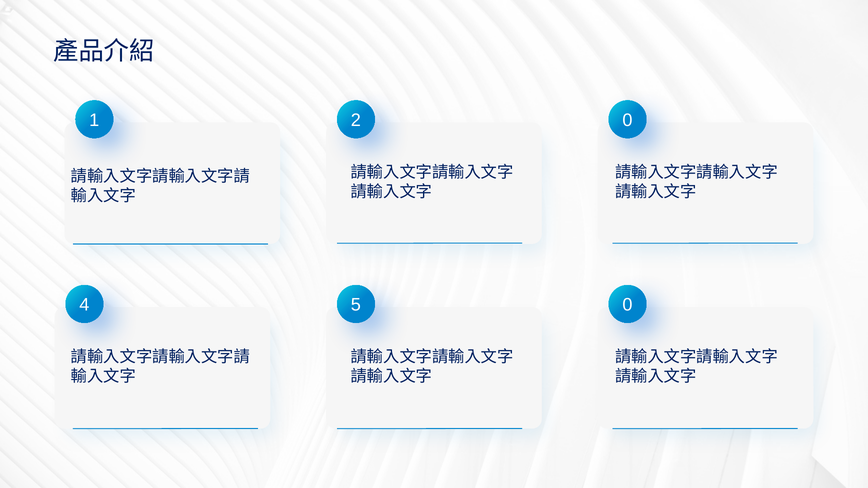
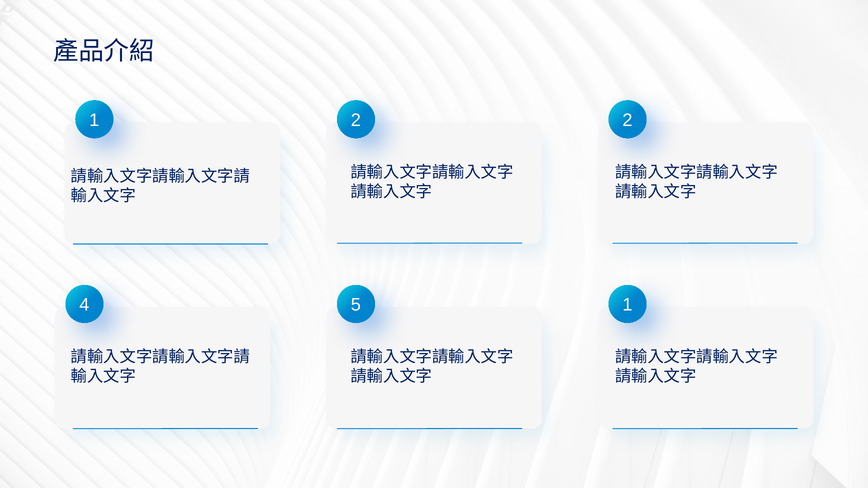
2 0: 0 -> 2 (627, 120)
5 0: 0 -> 1 (627, 305)
